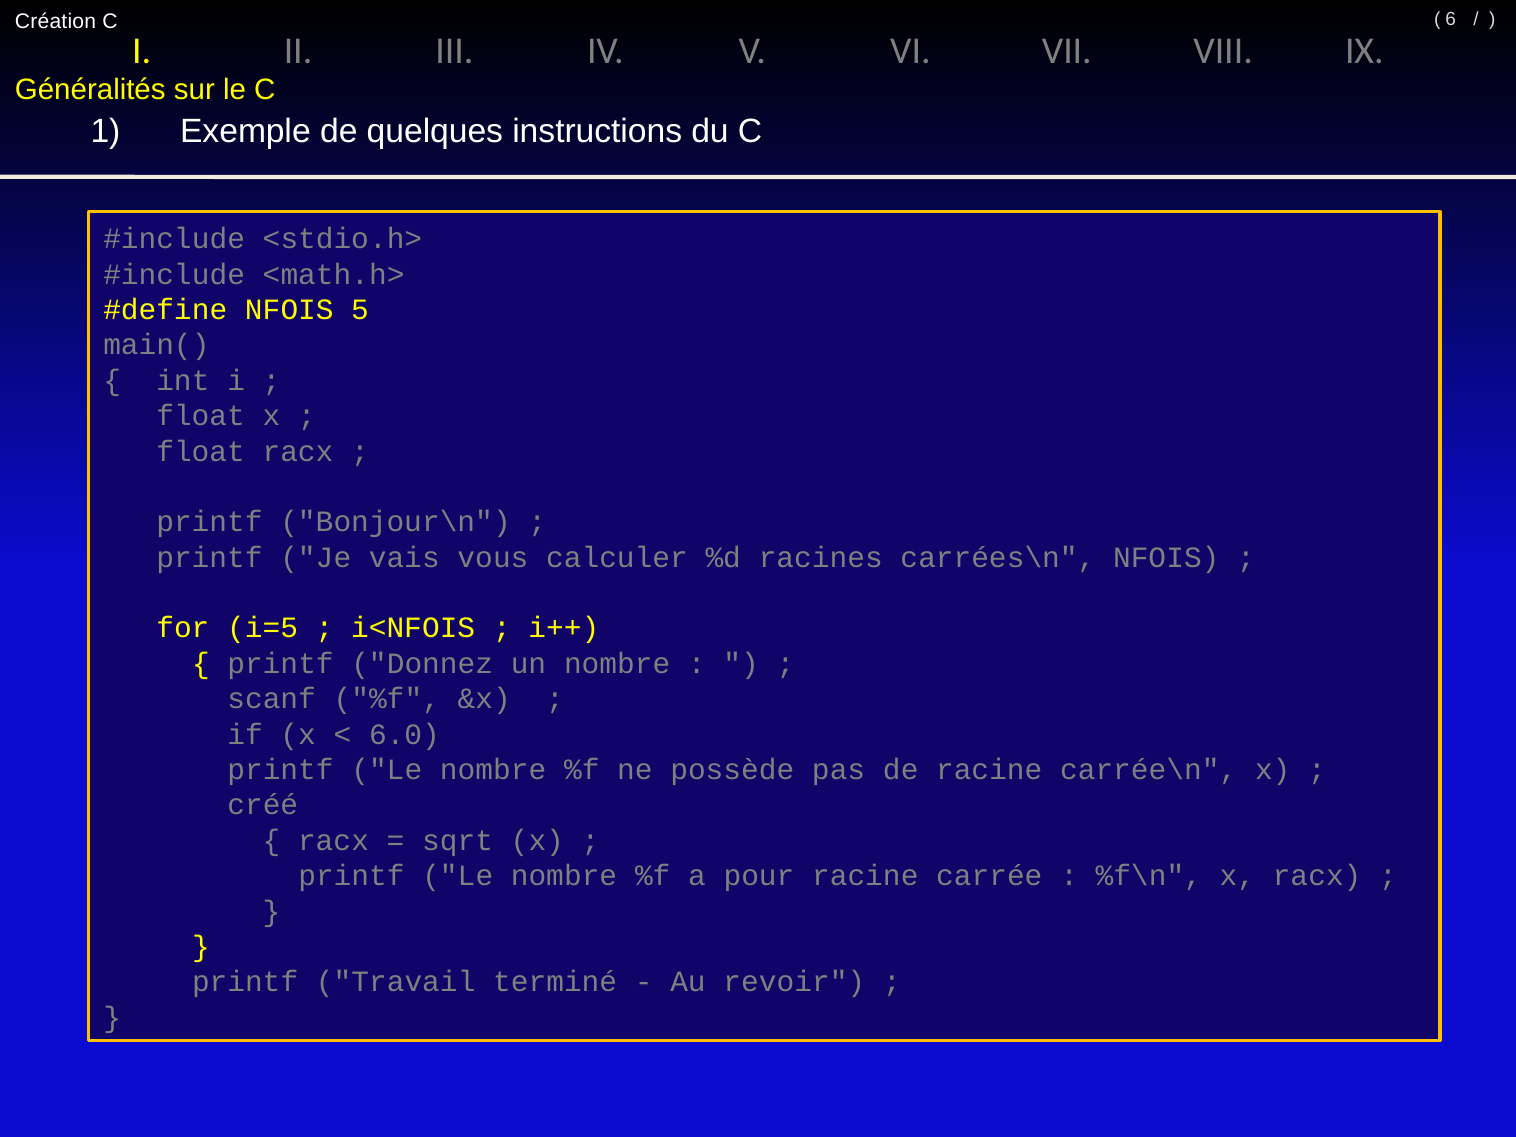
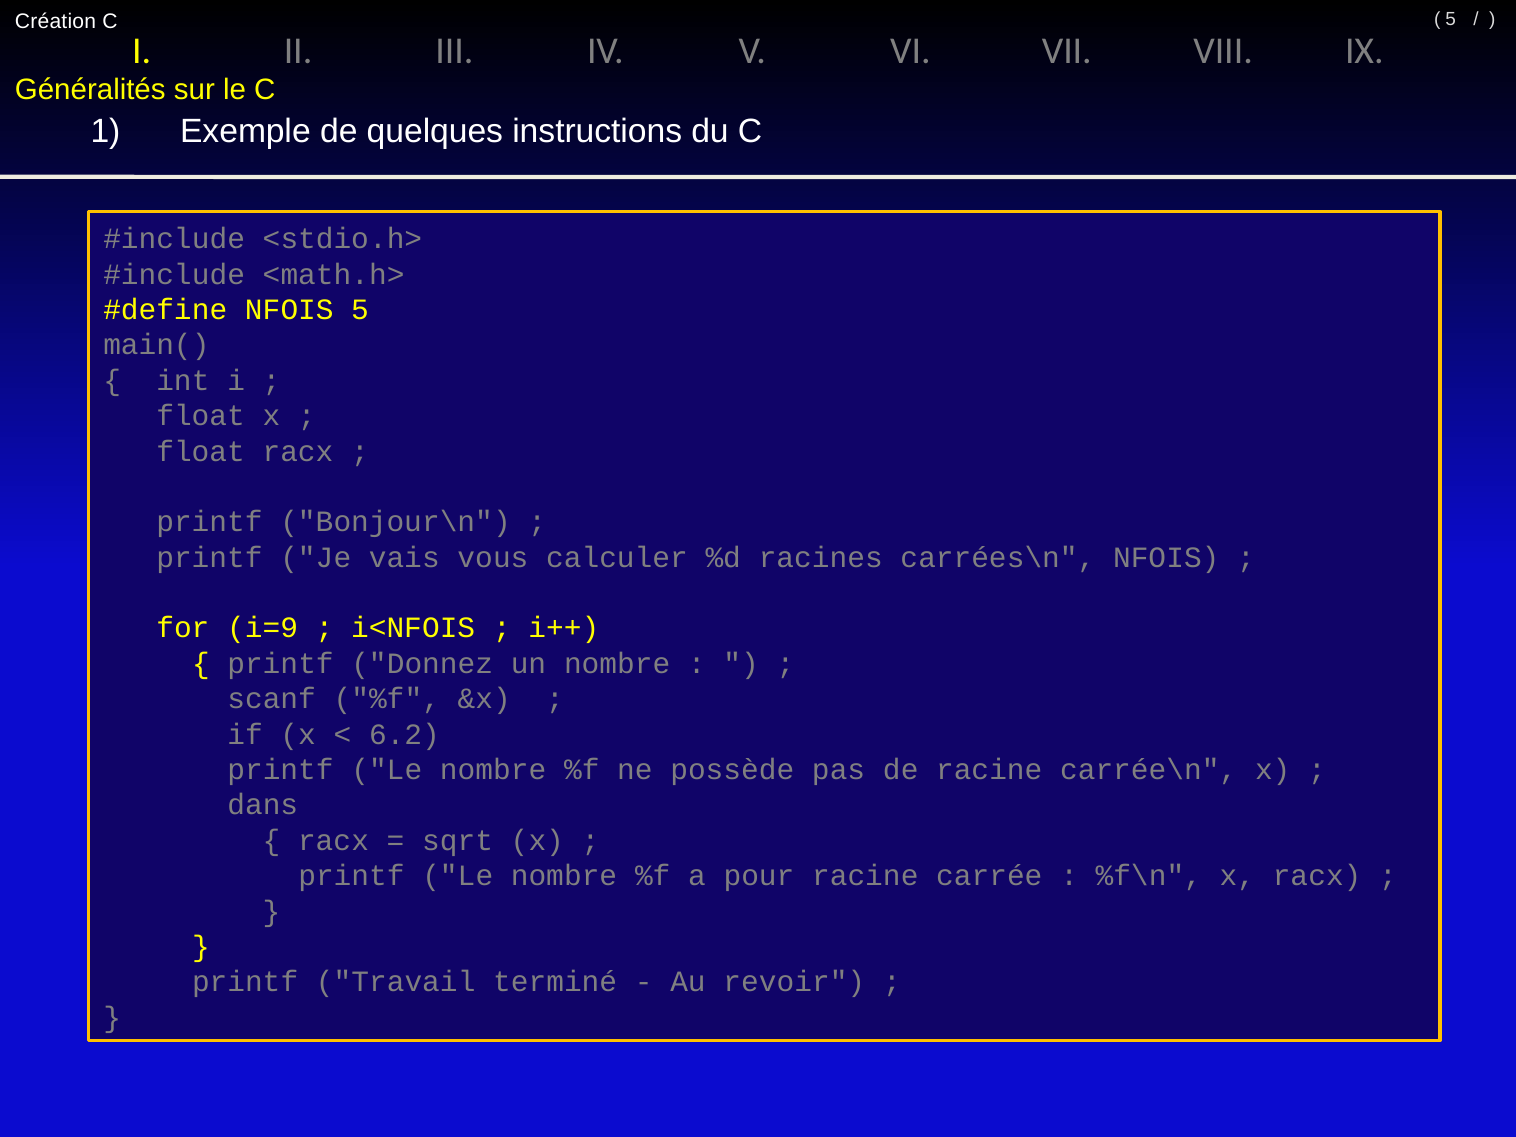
6: 6 -> 5 (1451, 19)
i=5: i=5 -> i=9 (263, 628)
6.0: 6.0 -> 6.2 (404, 734)
créé: créé -> dans (263, 805)
